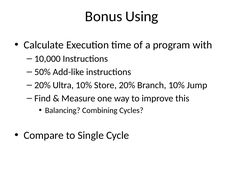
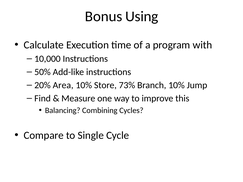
Ultra: Ultra -> Area (63, 85)
Store 20%: 20% -> 73% (127, 85)
